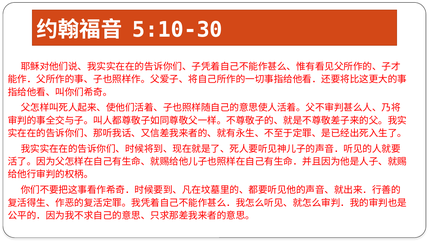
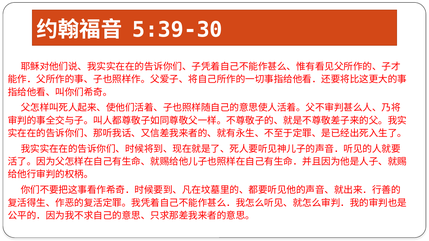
5:10-30: 5:10-30 -> 5:39-30 (177, 30)
